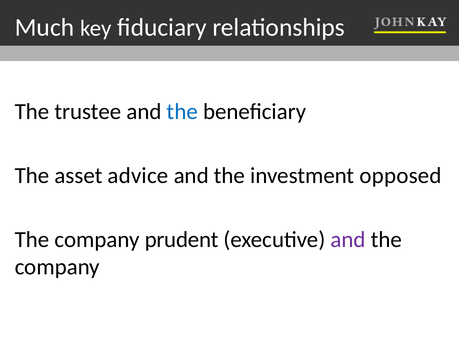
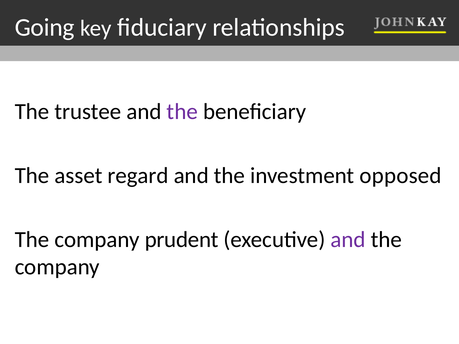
Much: Much -> Going (45, 27)
the colour: blue -> purple (182, 112)
advice: advice -> regard (138, 176)
